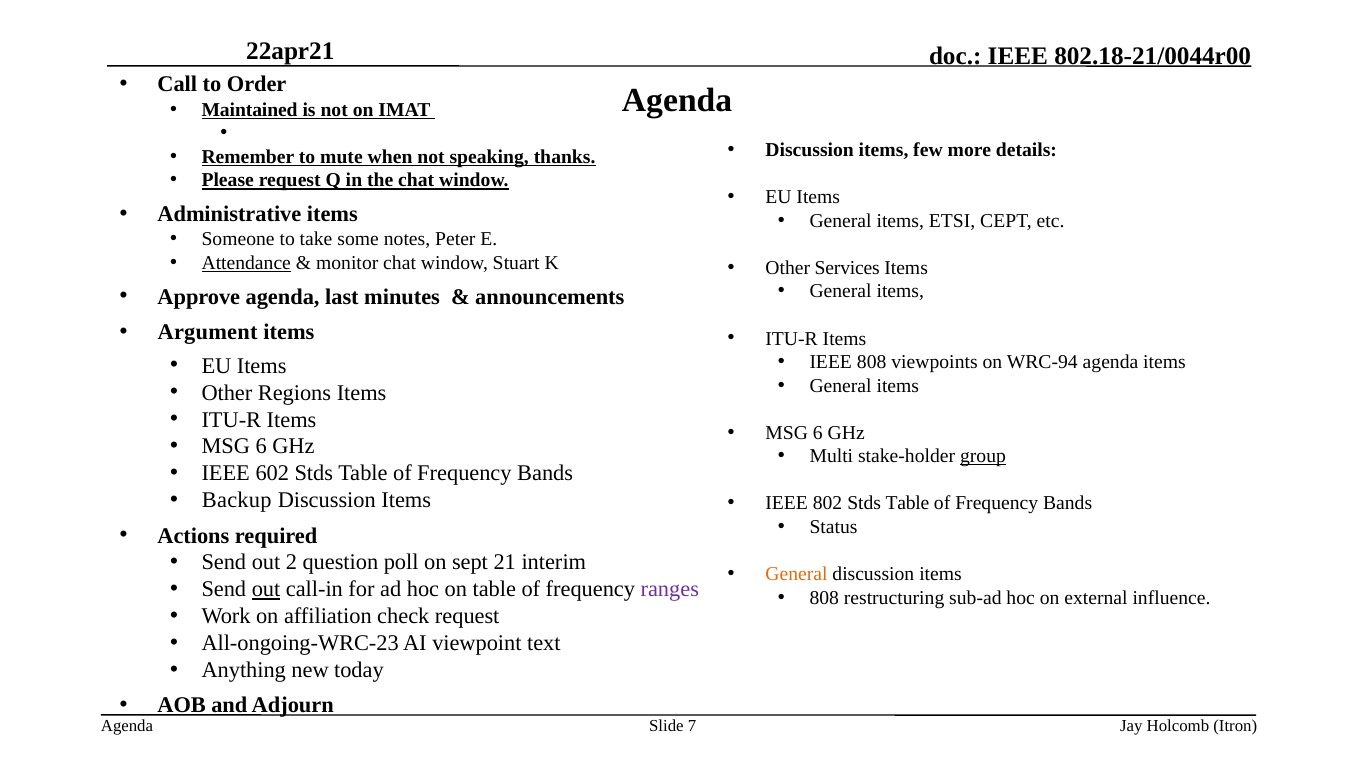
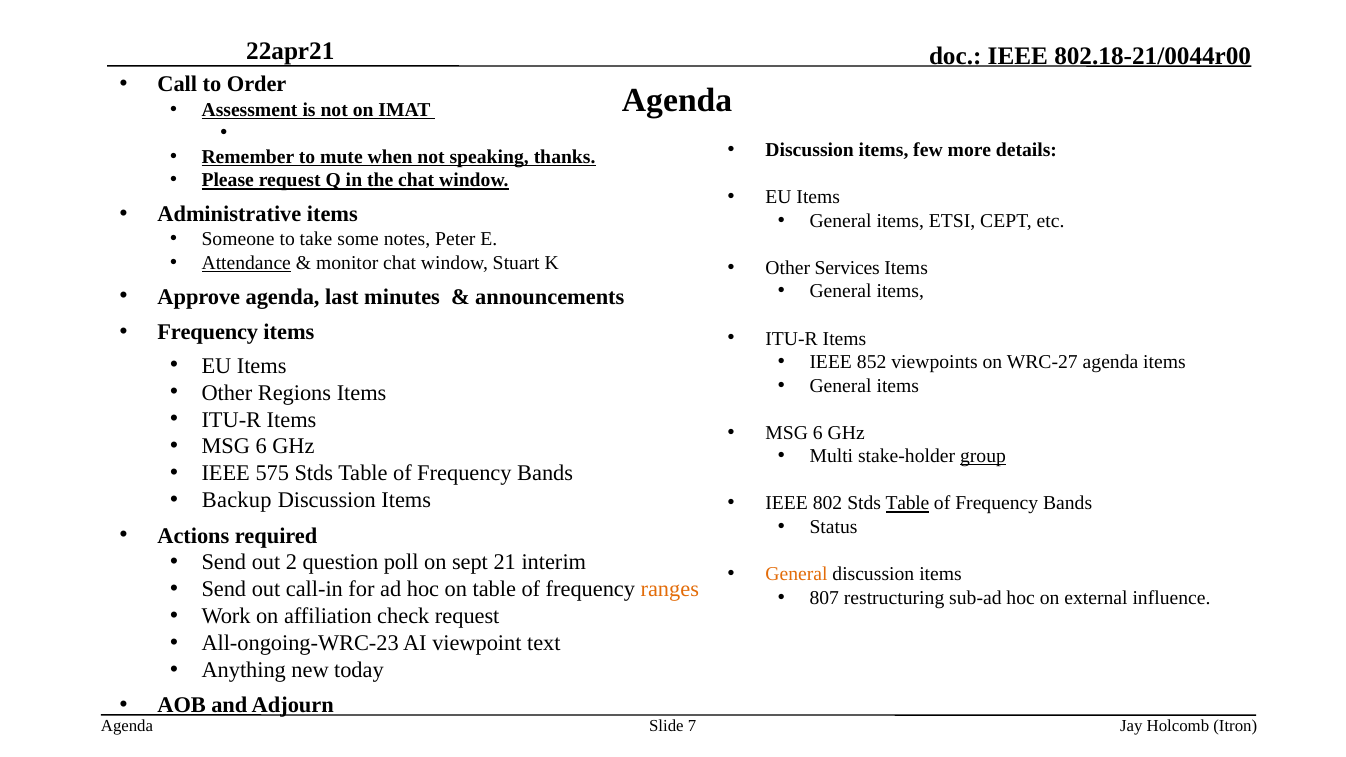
Maintained: Maintained -> Assessment (250, 110)
Argument: Argument -> Frequency (208, 332)
IEEE 808: 808 -> 852 (872, 362)
WRC-94: WRC-94 -> WRC-27 (1042, 362)
602: 602 -> 575 (272, 474)
Table underline: none -> present (908, 504)
out underline: present -> none (266, 590)
ranges colour: purple -> orange (670, 590)
808: 808 -> 807 (824, 598)
